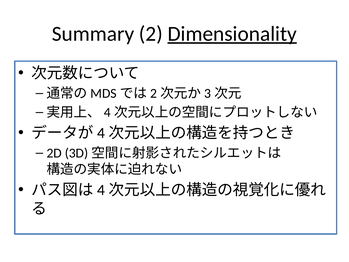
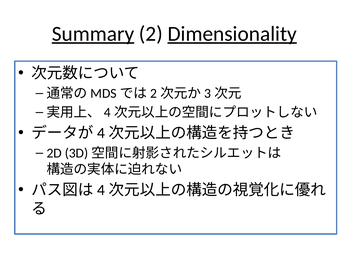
Summary underline: none -> present (93, 34)
